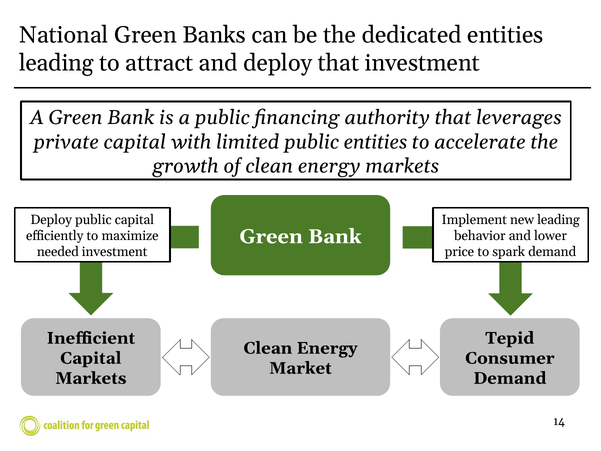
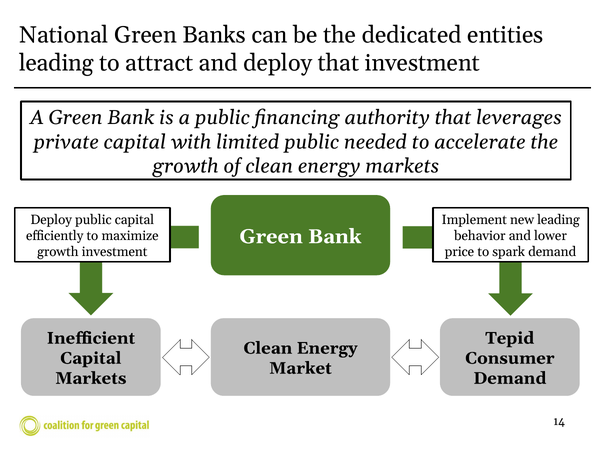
public entities: entities -> needed (375, 142)
needed: needed -> growth (58, 252)
